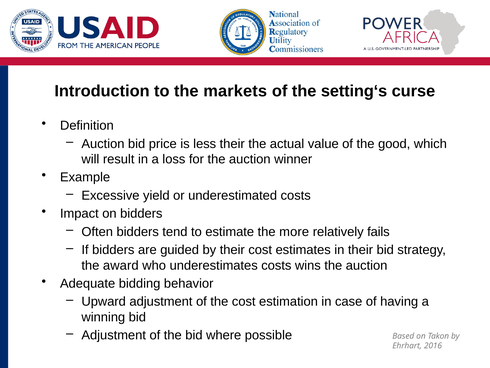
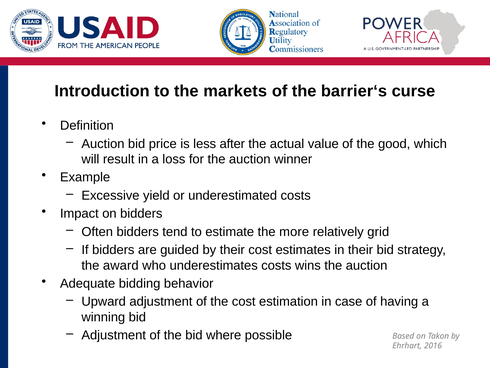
setting‘s: setting‘s -> barrier‘s (354, 91)
less their: their -> after (232, 144)
fails: fails -> grid (378, 231)
